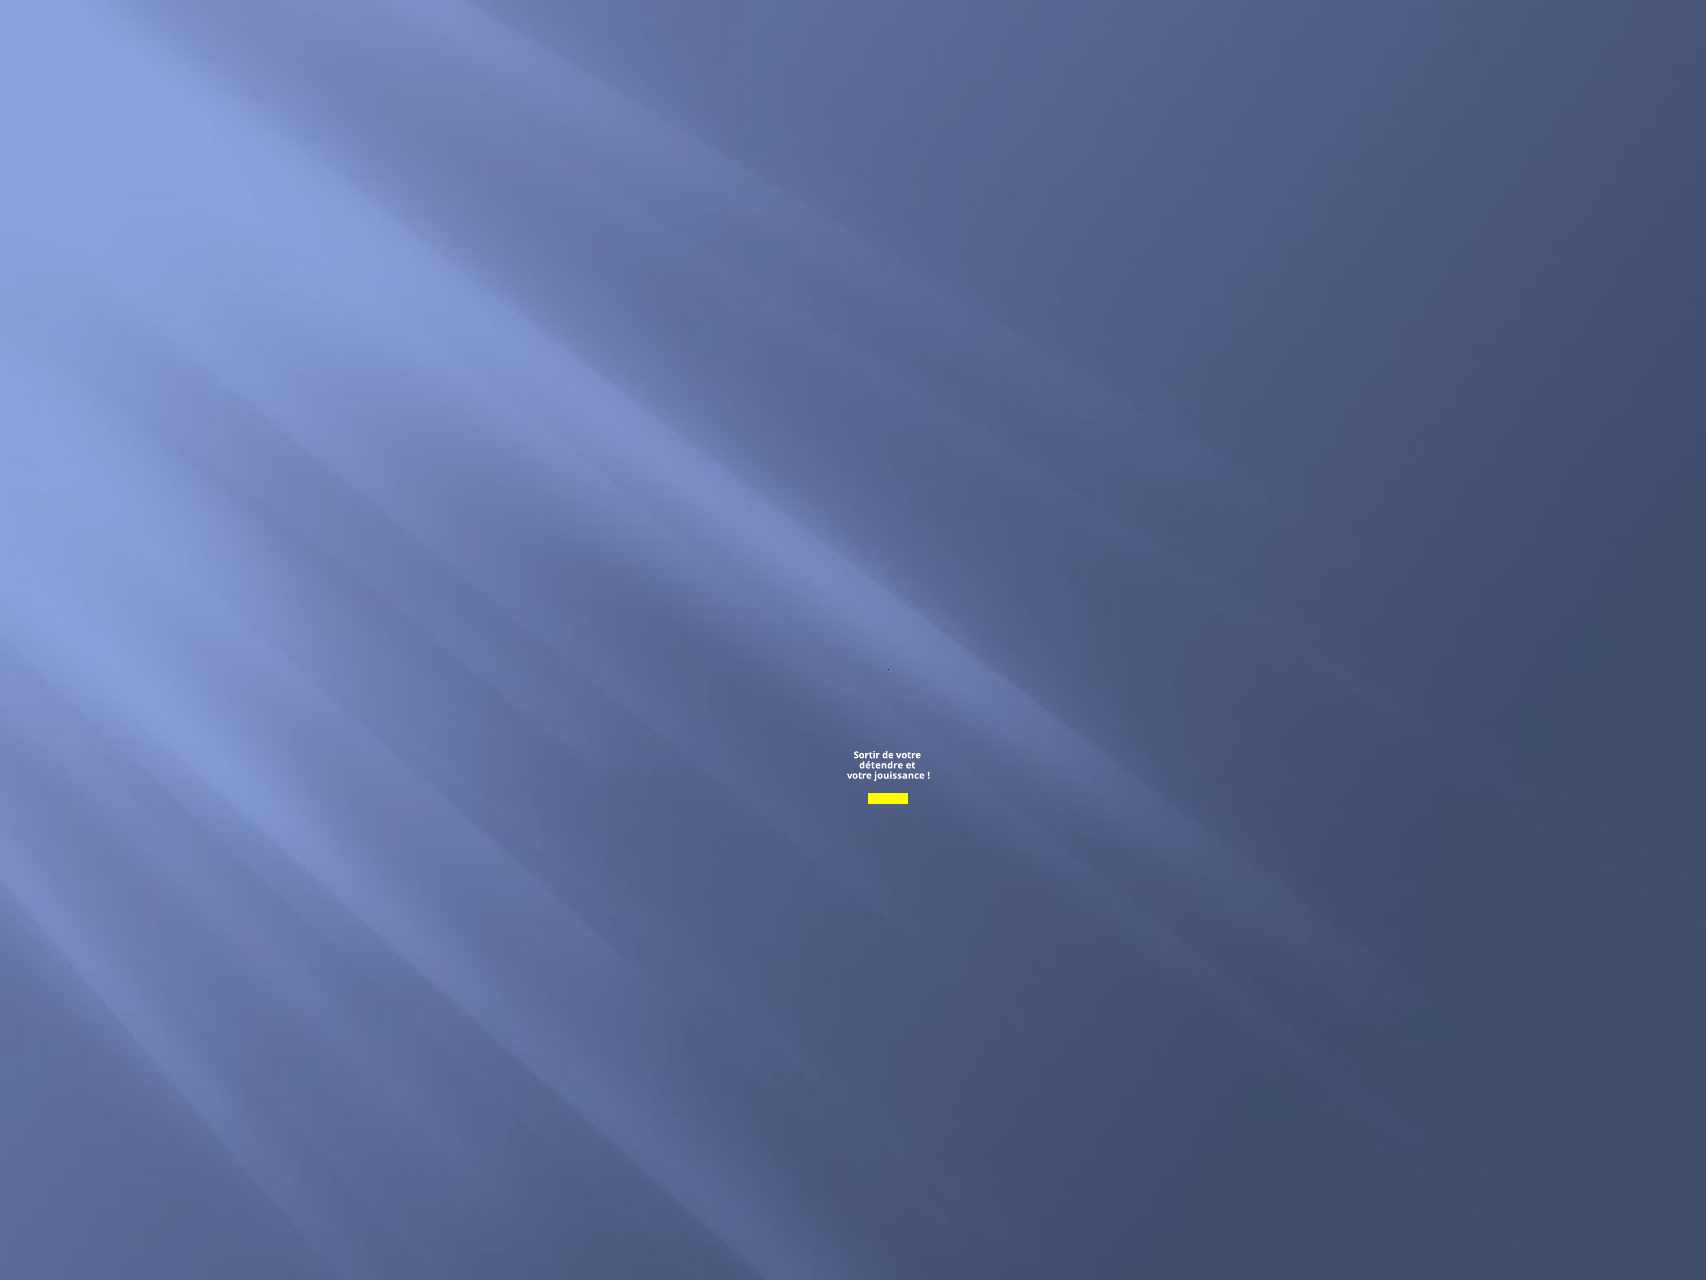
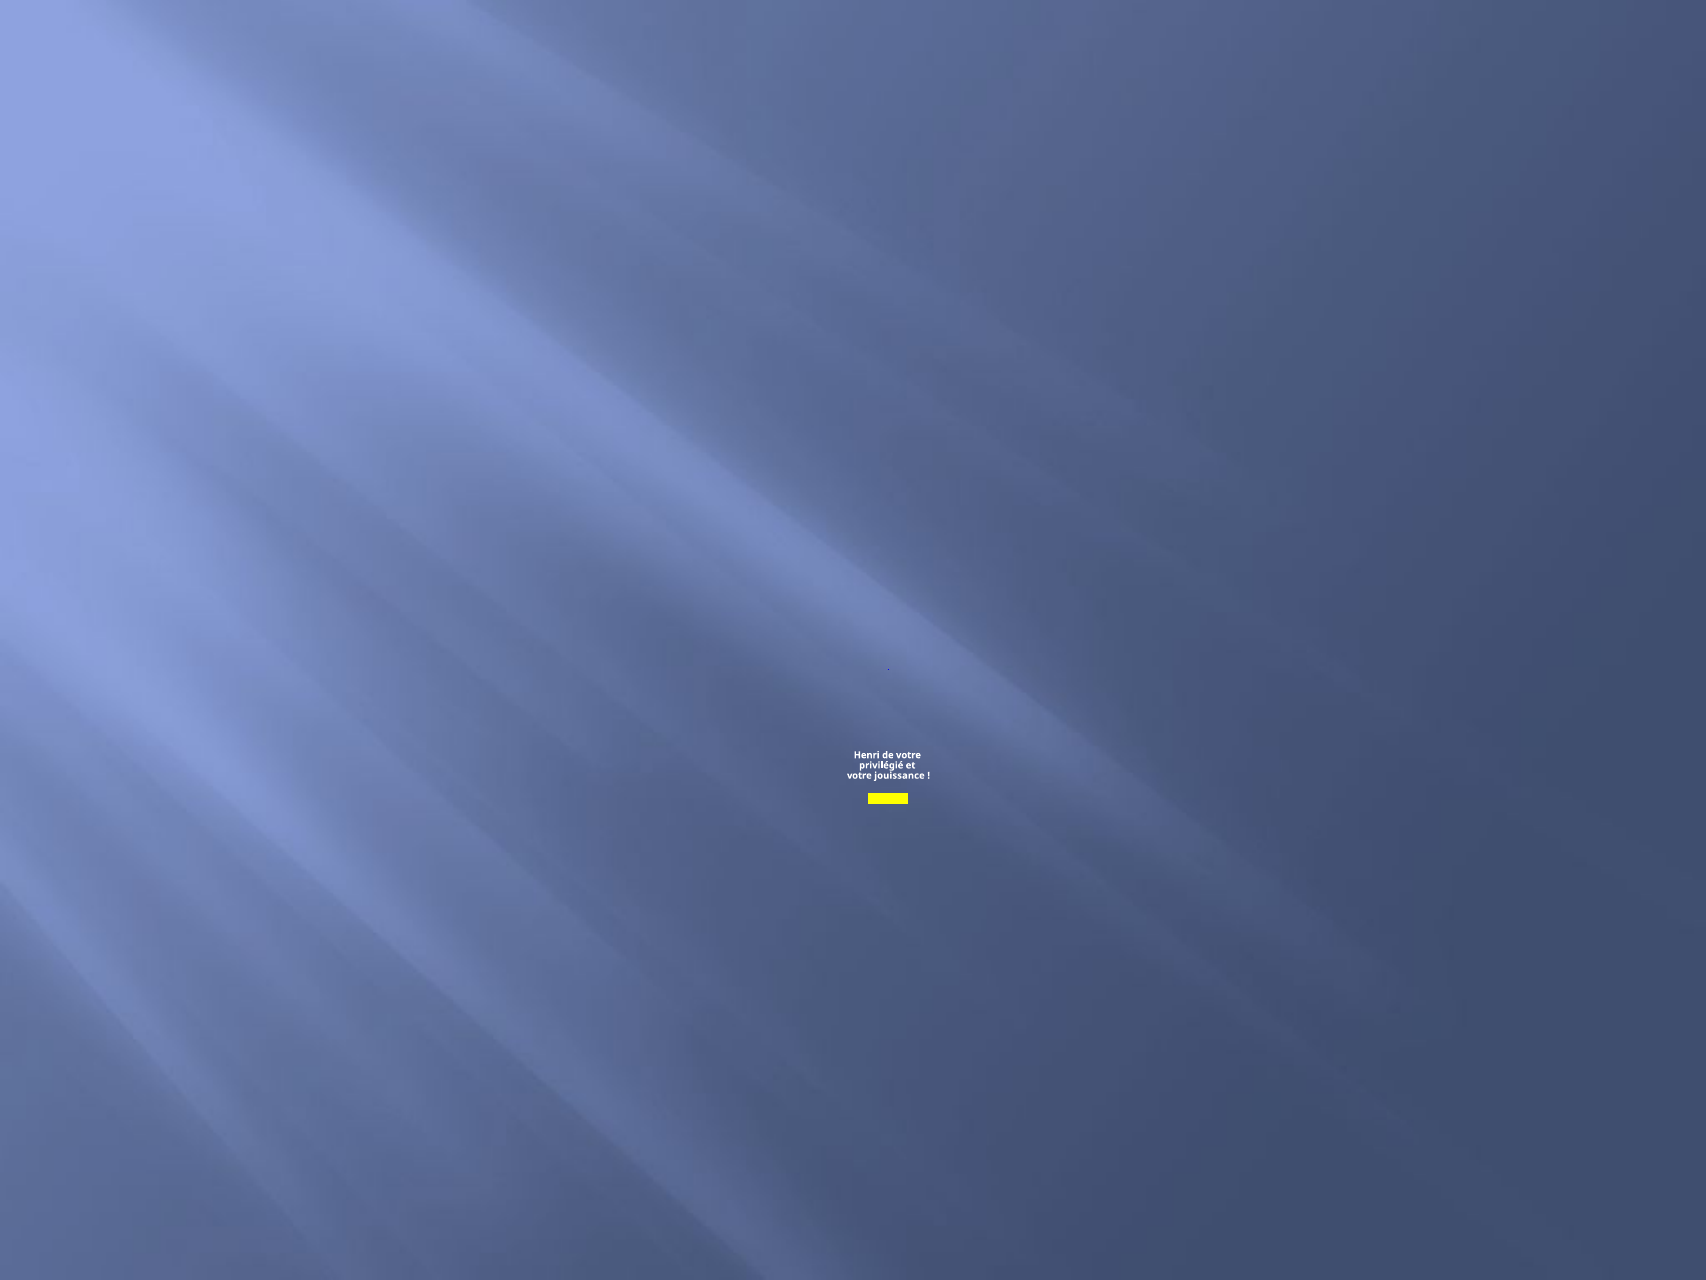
Sortir: Sortir -> Henri (867, 755)
détendre: détendre -> privilégié (881, 765)
